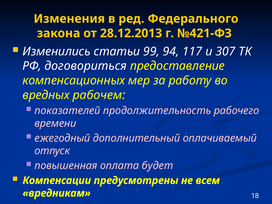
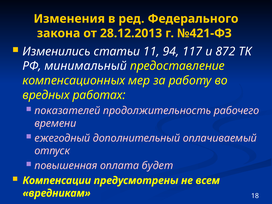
99: 99 -> 11 (151, 51)
307: 307 -> 872 (225, 51)
договориться: договориться -> минимальный (86, 66)
рабочем: рабочем -> работах (99, 95)
